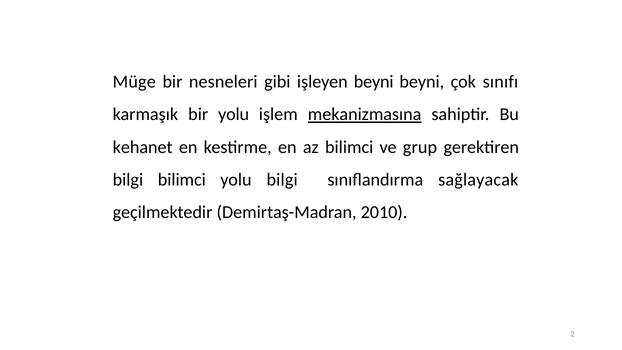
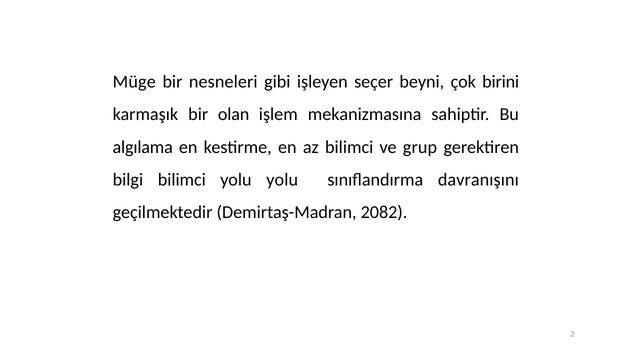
işleyen beyni: beyni -> seçer (374, 82)
sınıfı: sınıfı -> birini (501, 82)
bir yolu: yolu -> olan (234, 114)
mekanizmasına underline: present -> none (365, 114)
kehanet: kehanet -> algılama (143, 147)
yolu bilgi: bilgi -> yolu (282, 180)
sağlayacak: sağlayacak -> davranışını (478, 180)
2010: 2010 -> 2082 (384, 212)
